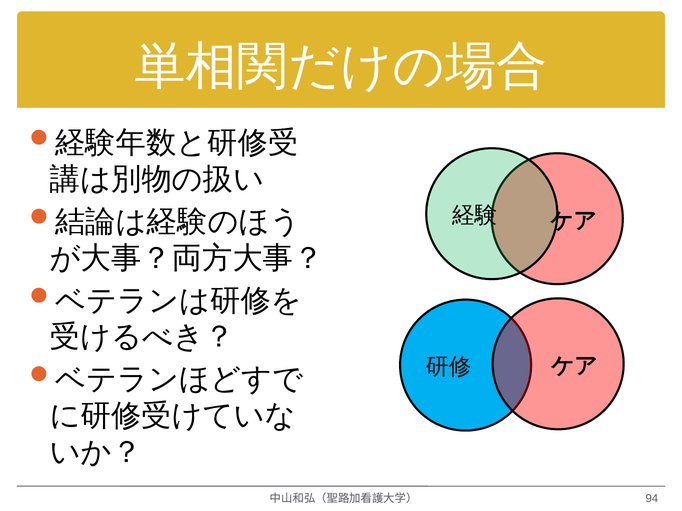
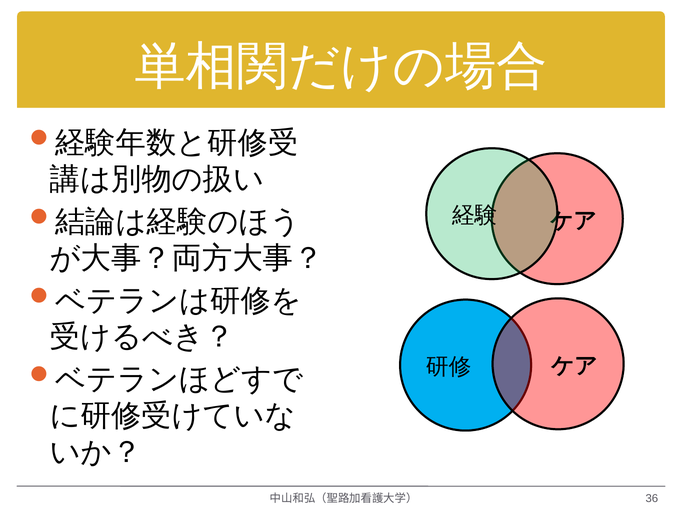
94: 94 -> 36 (652, 499)
